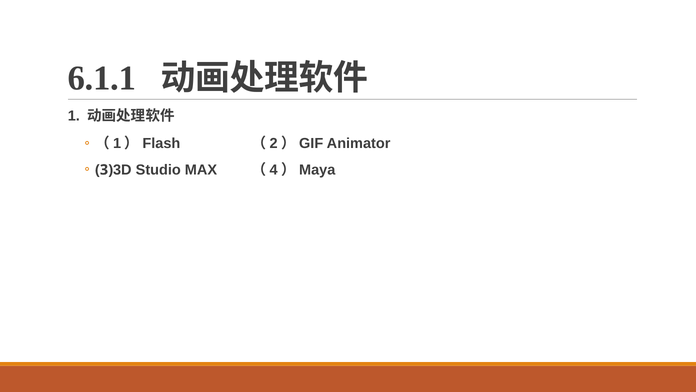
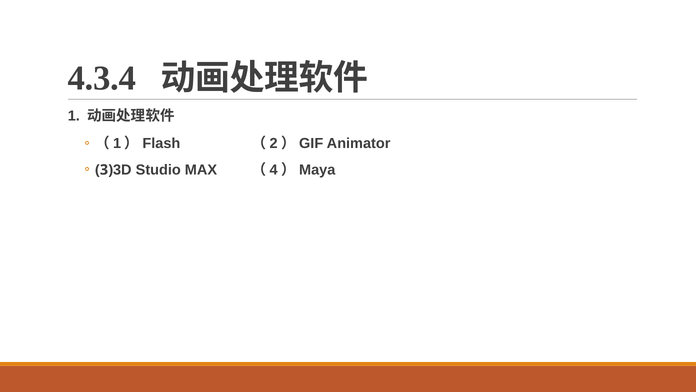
6.1.1: 6.1.1 -> 4.3.4 (102, 78)
